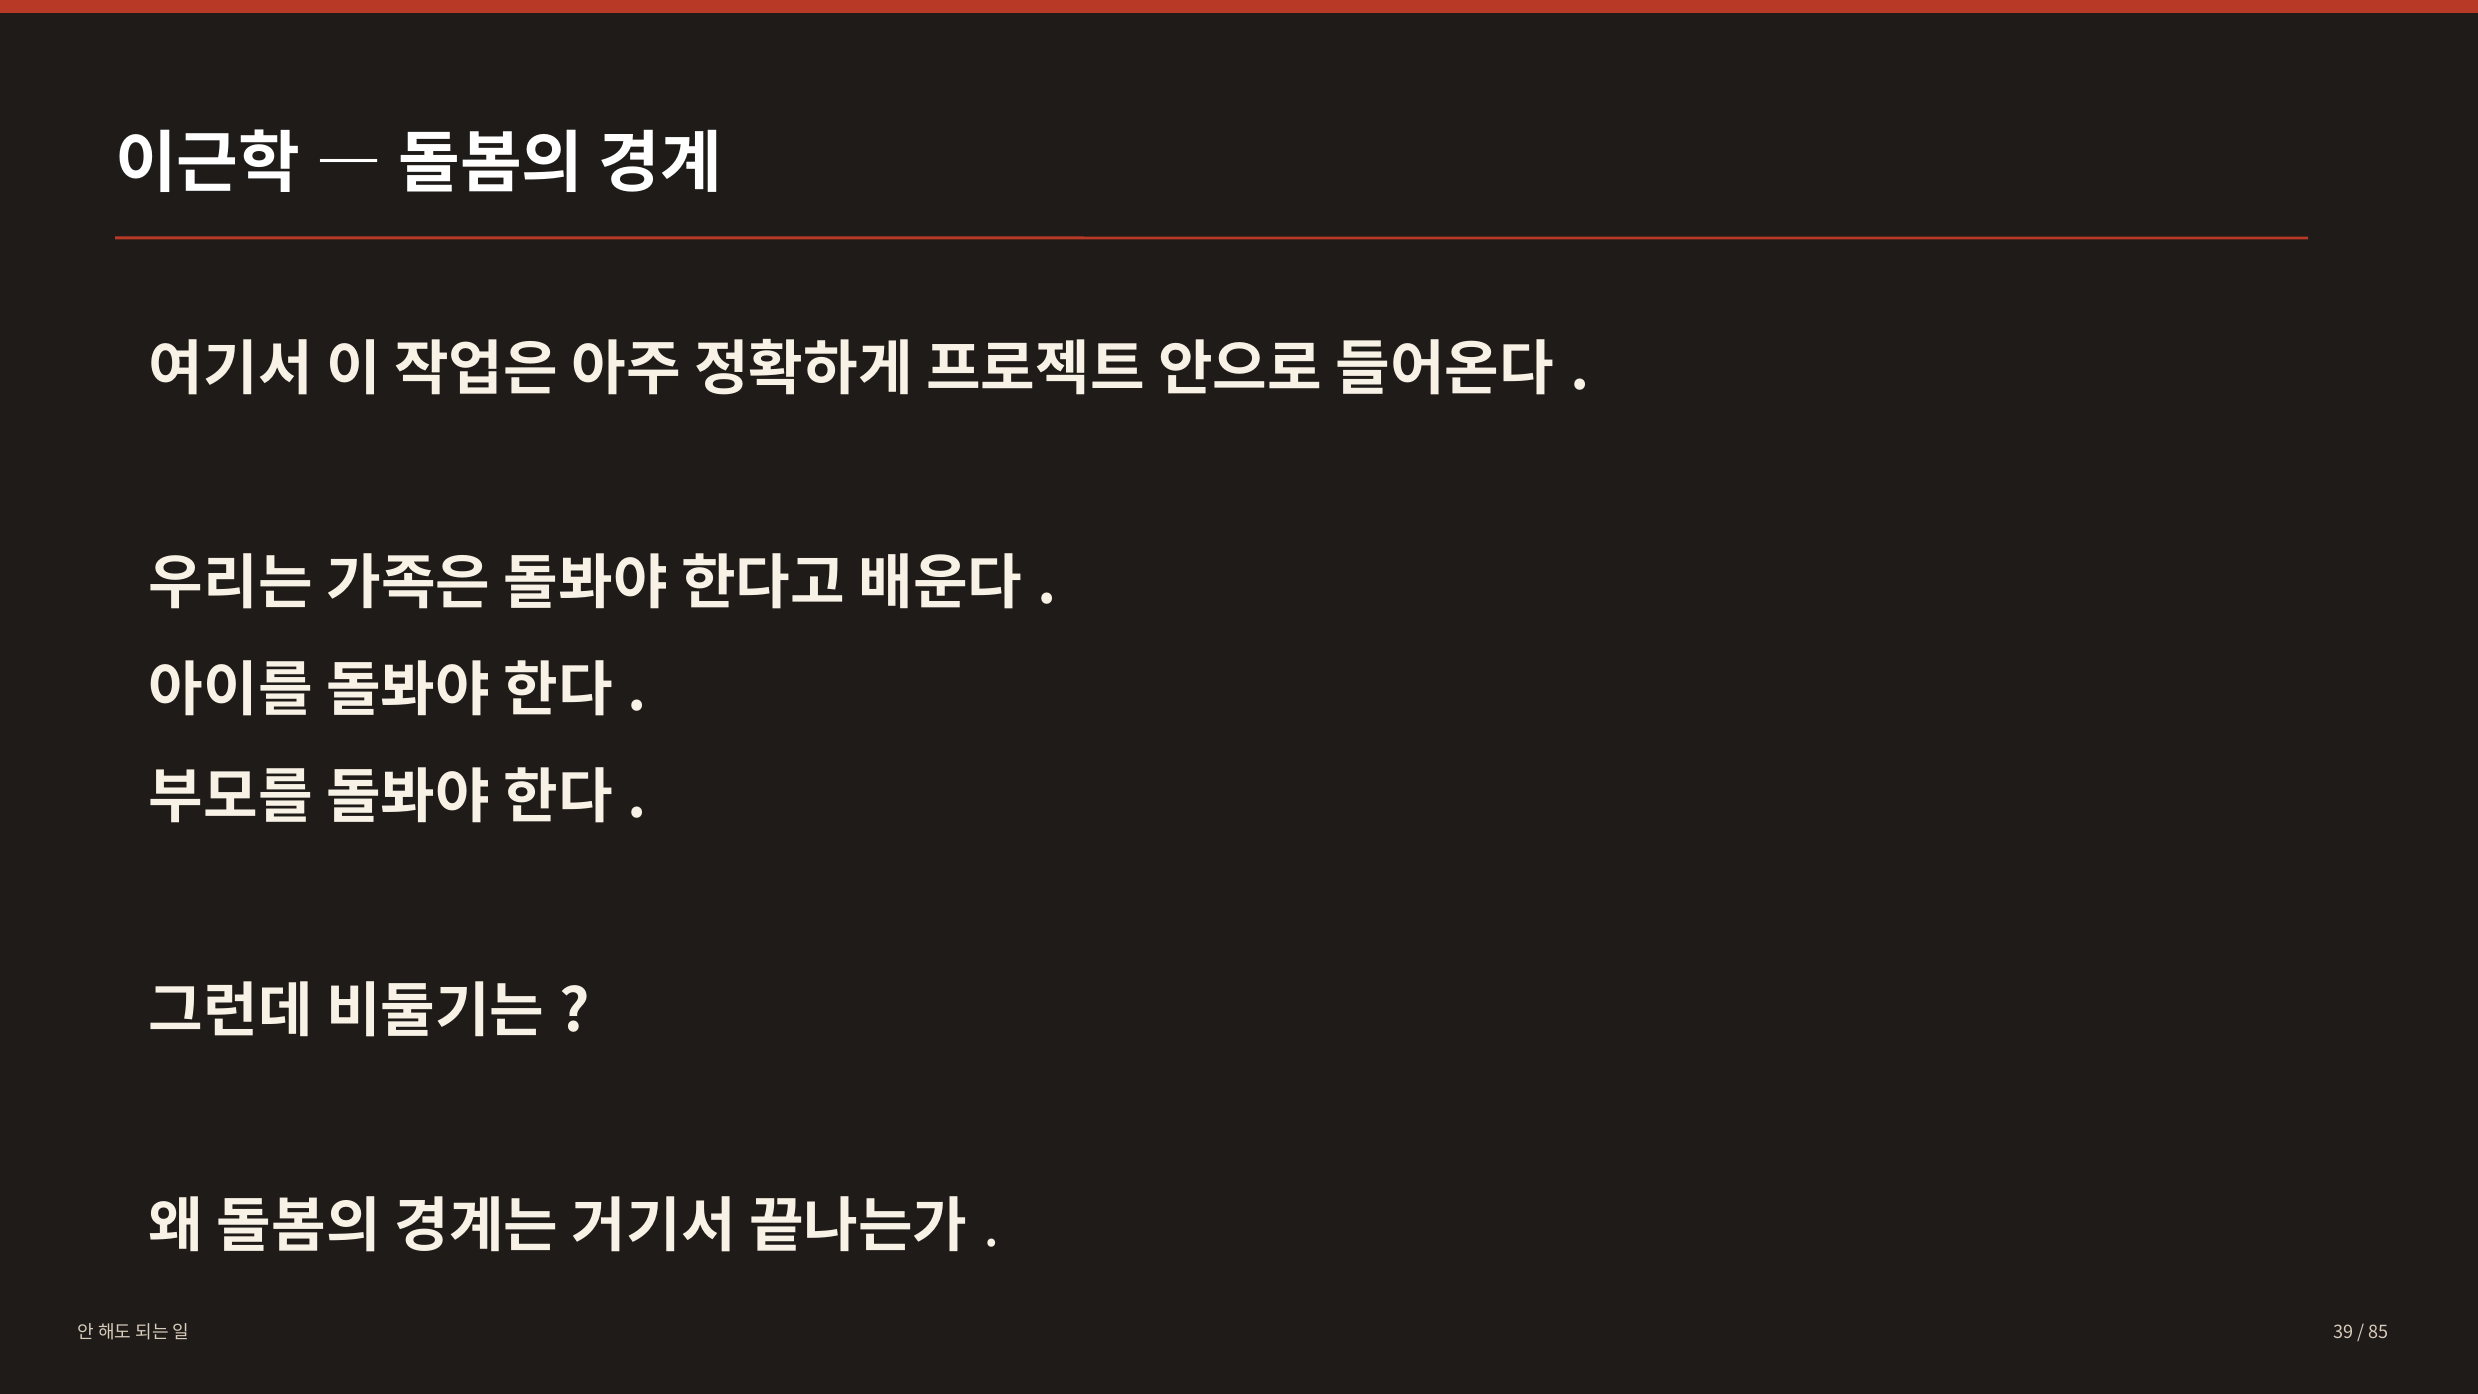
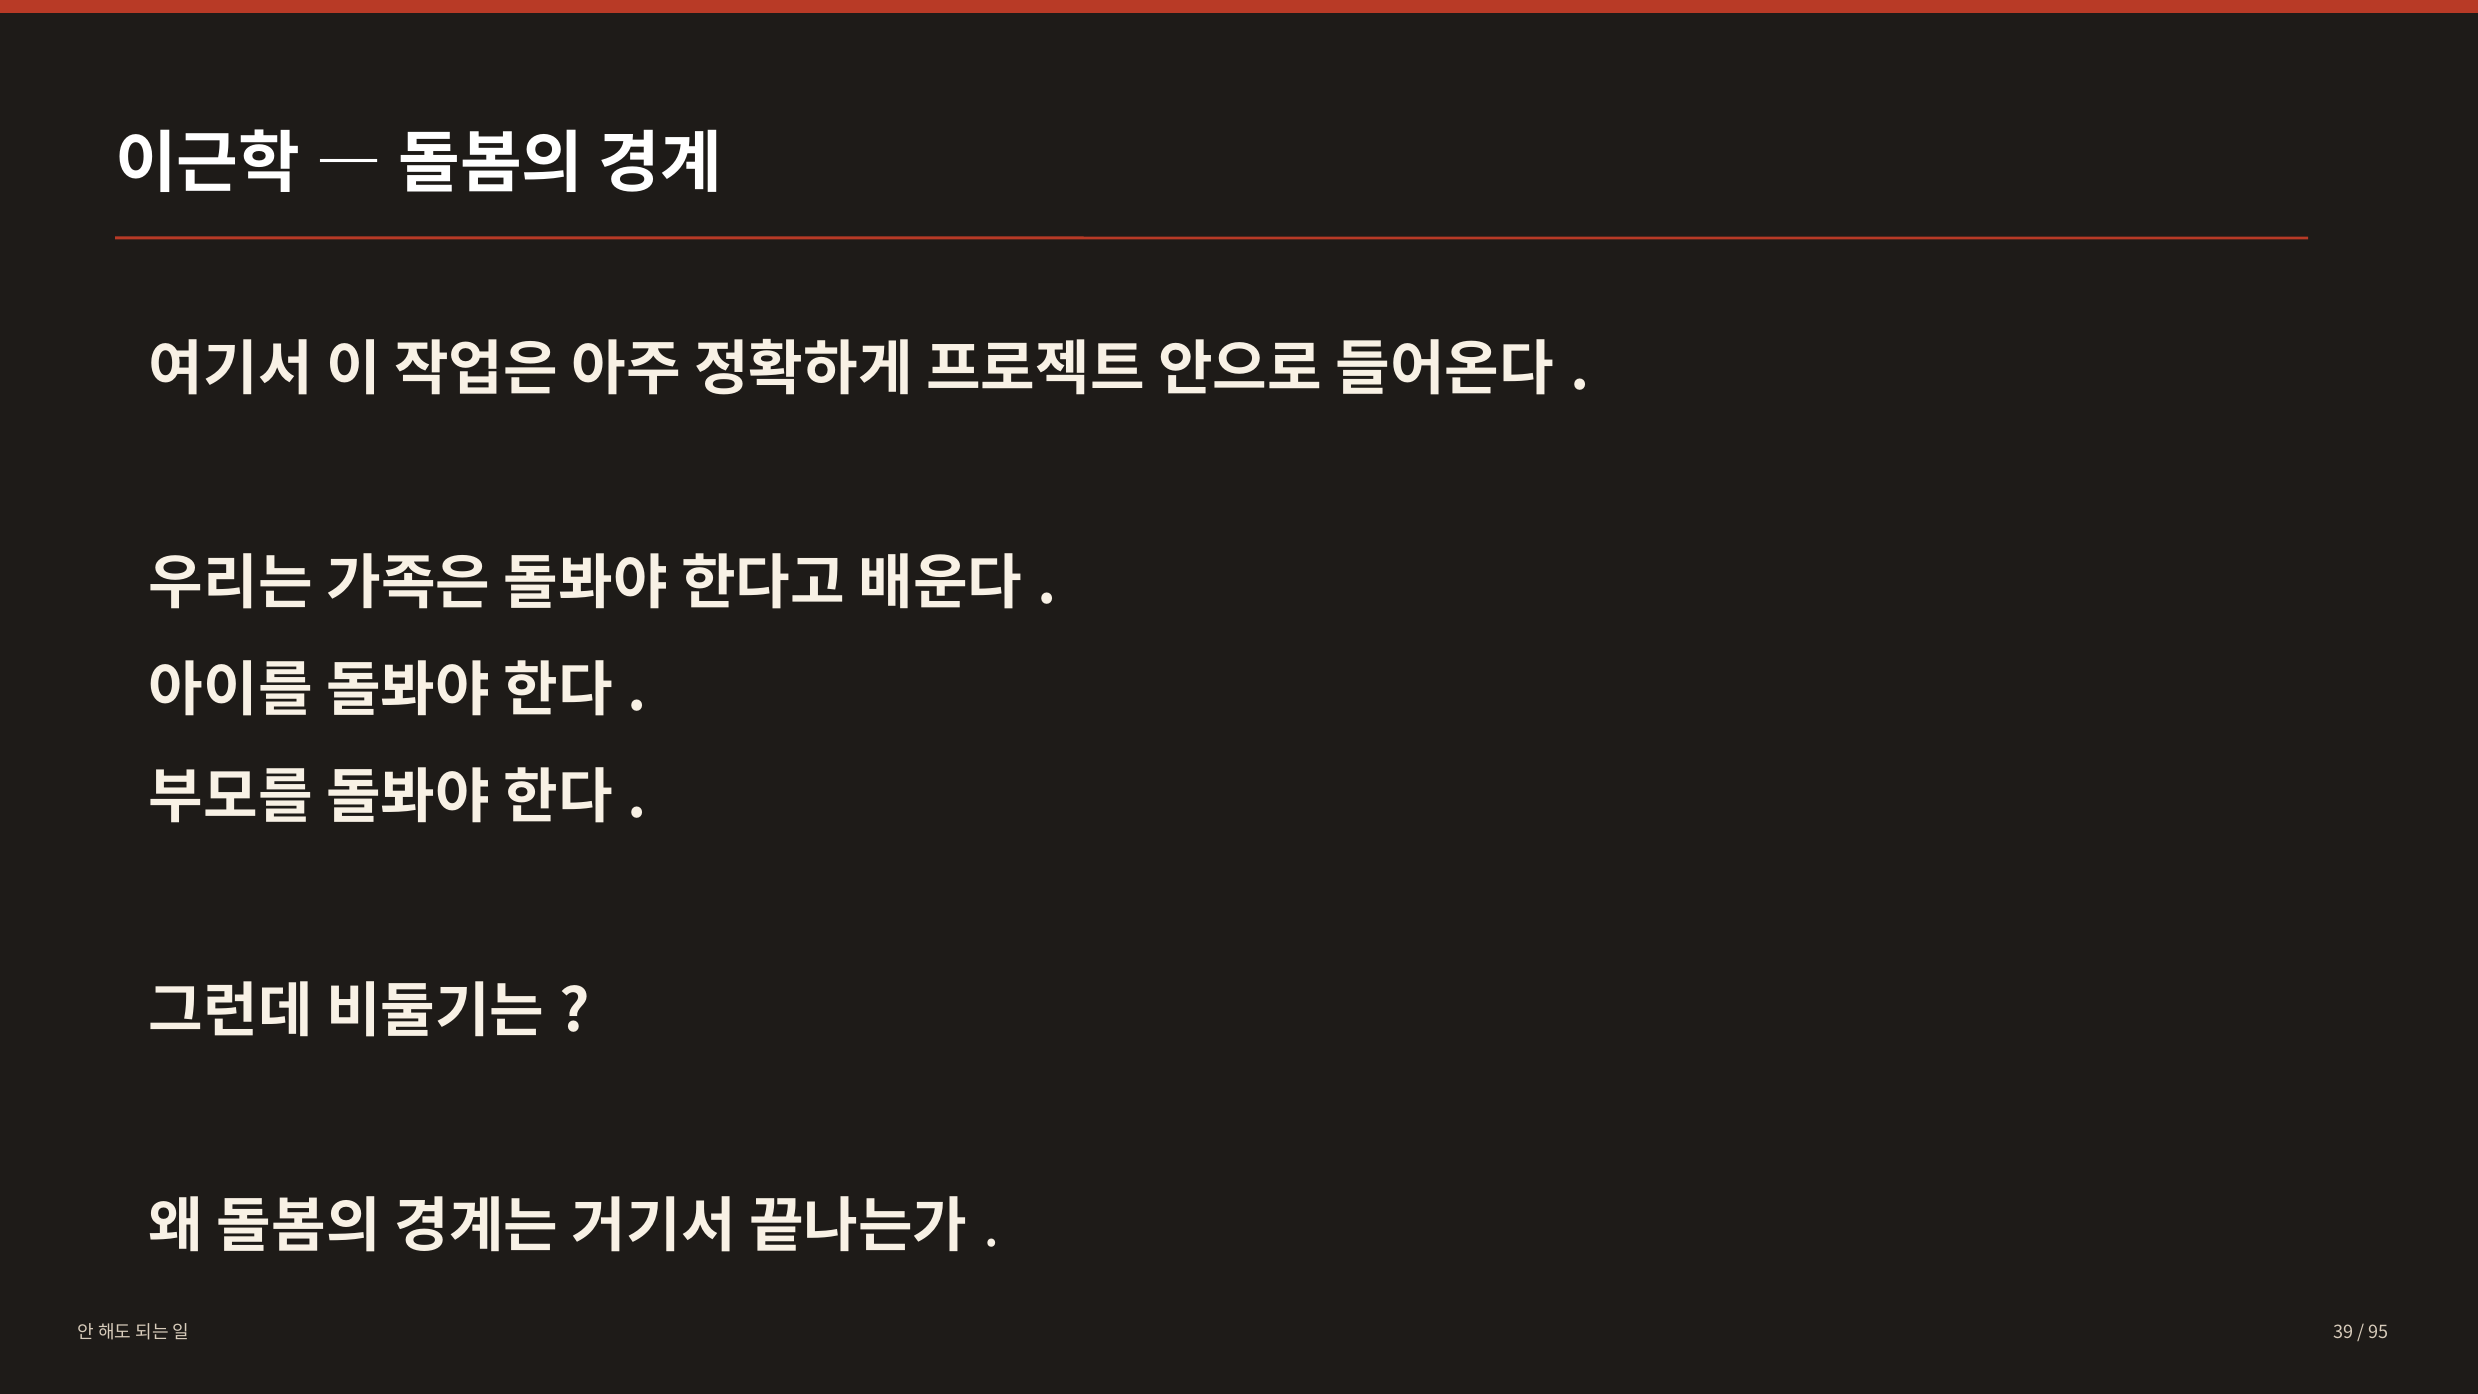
85: 85 -> 95 (2378, 1332)
